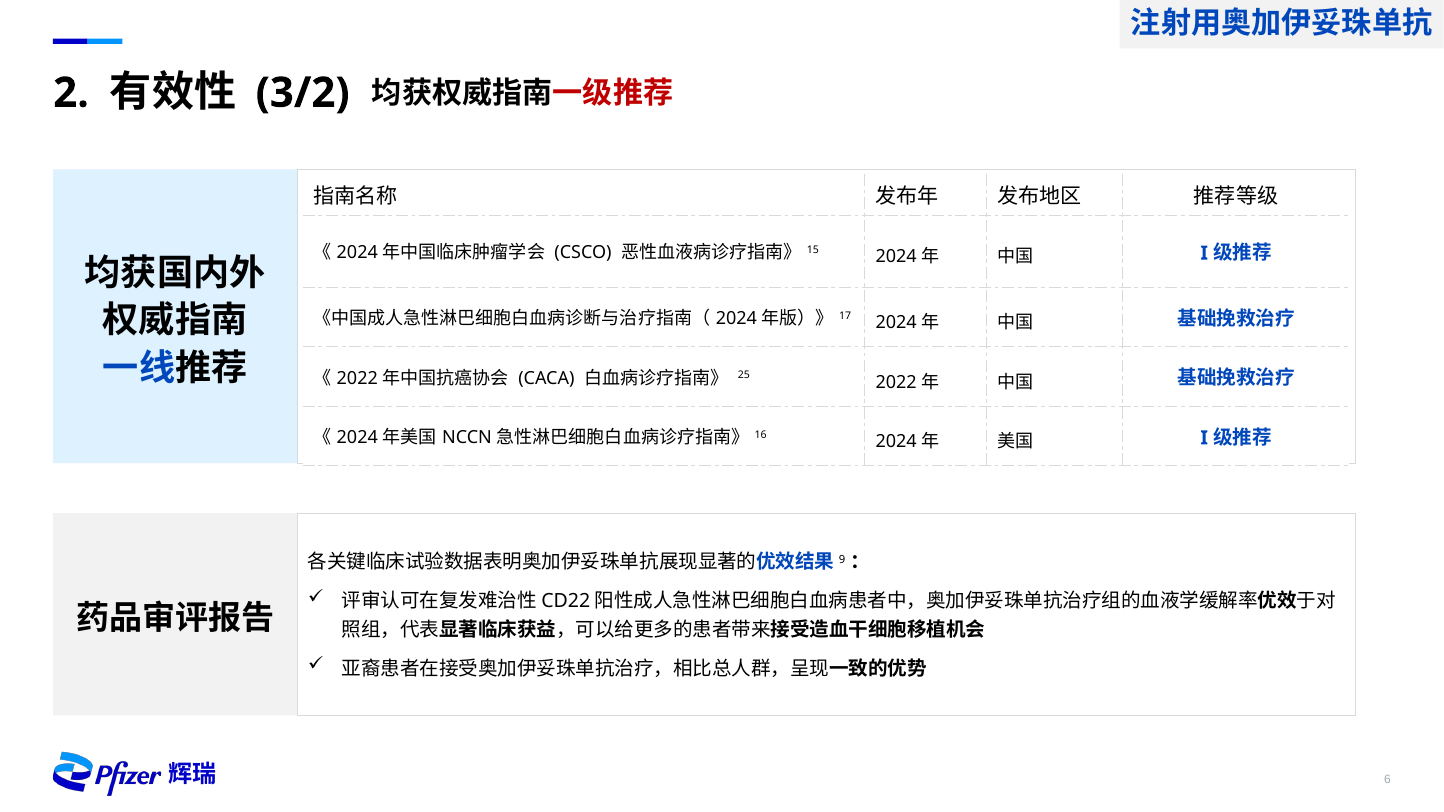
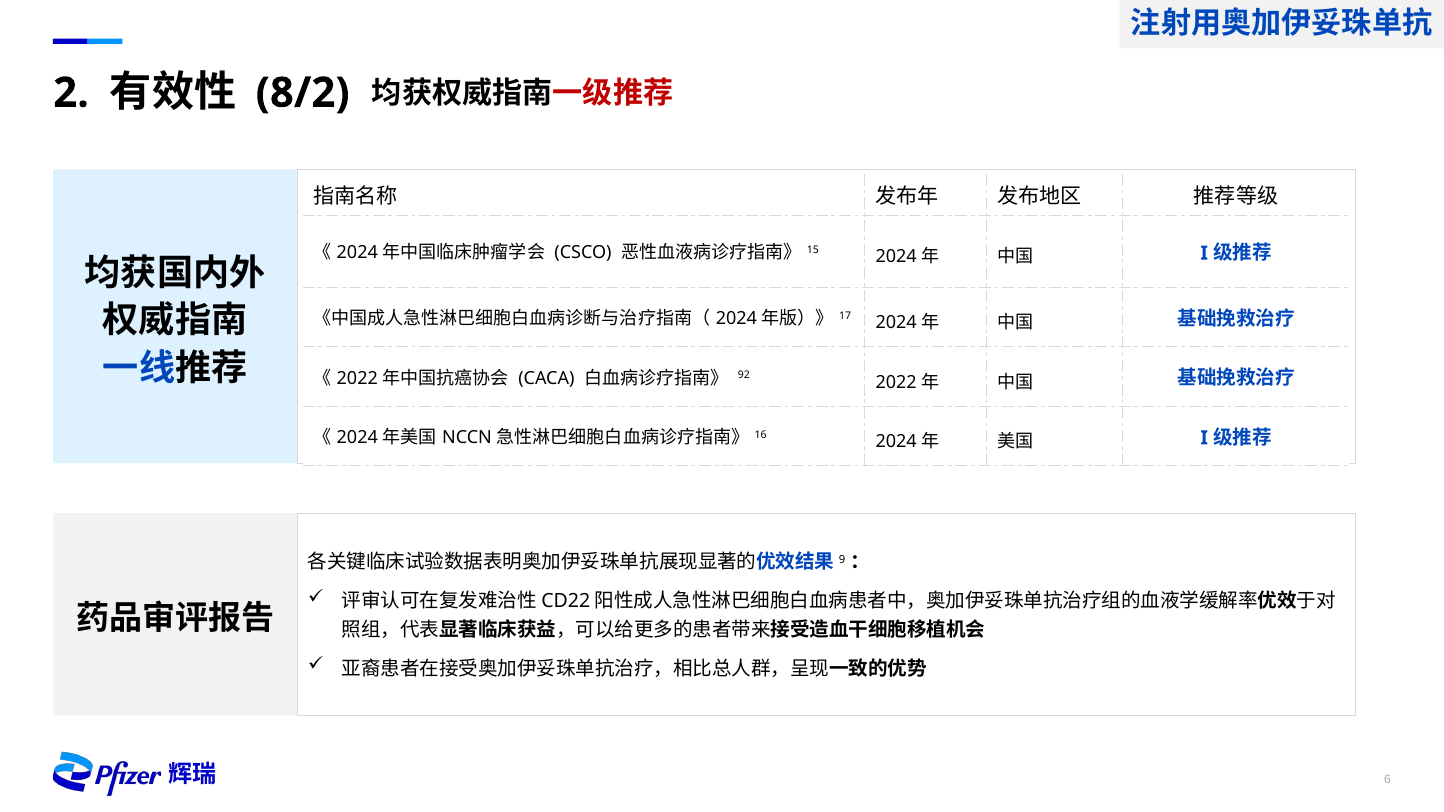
3/2: 3/2 -> 8/2 (303, 93)
25: 25 -> 92 (744, 375)
